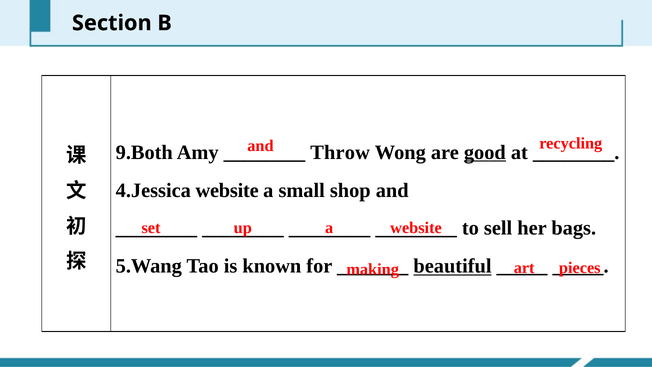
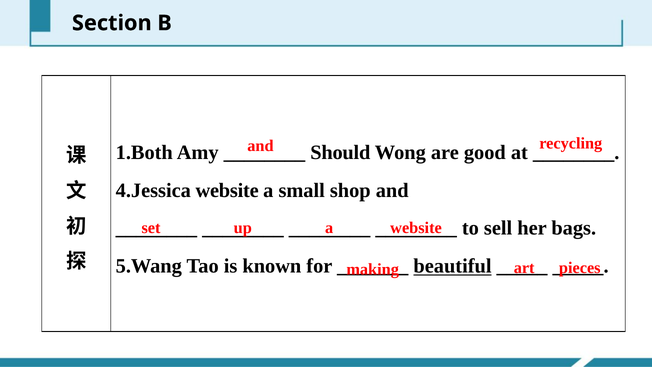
9.Both: 9.Both -> 1.Both (144, 152)
Throw: Throw -> Should (340, 152)
good underline: present -> none (485, 152)
